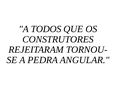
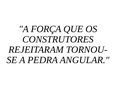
TODOS: TODOS -> FORÇA (46, 29)
